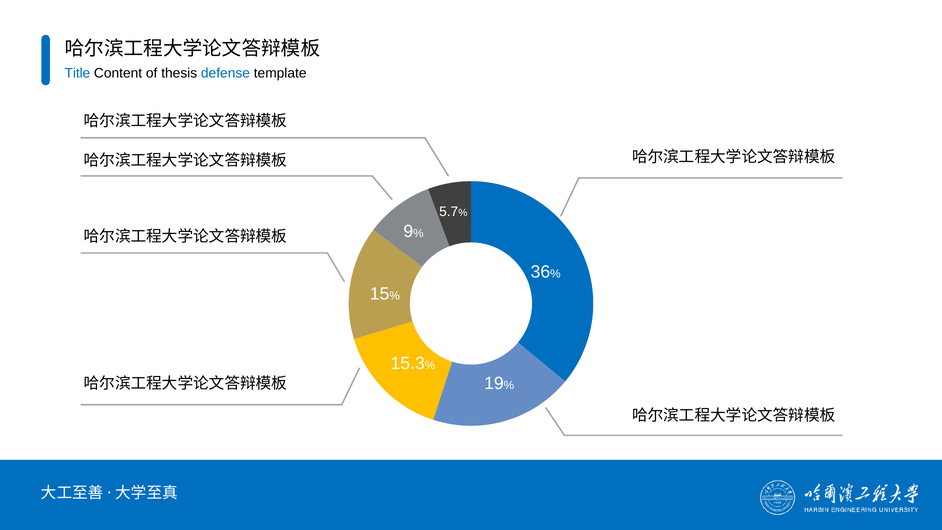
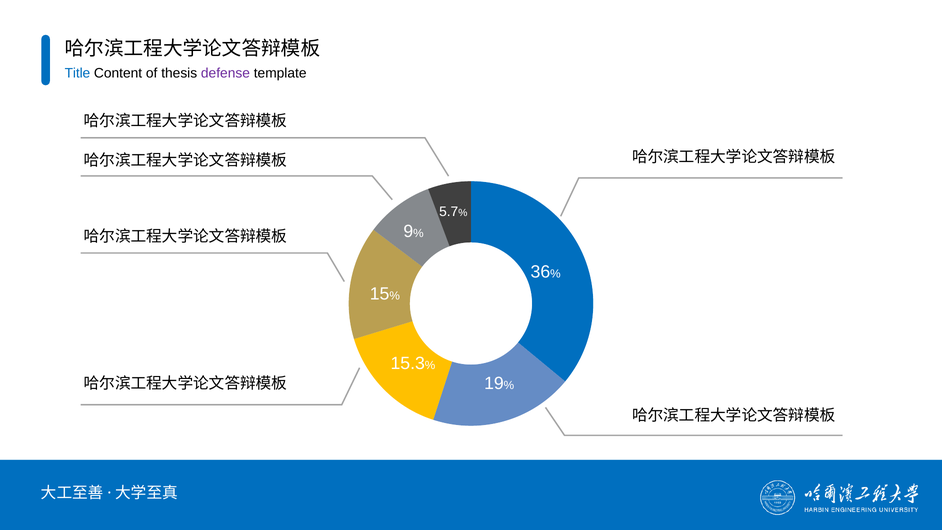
defense colour: blue -> purple (225, 73)
